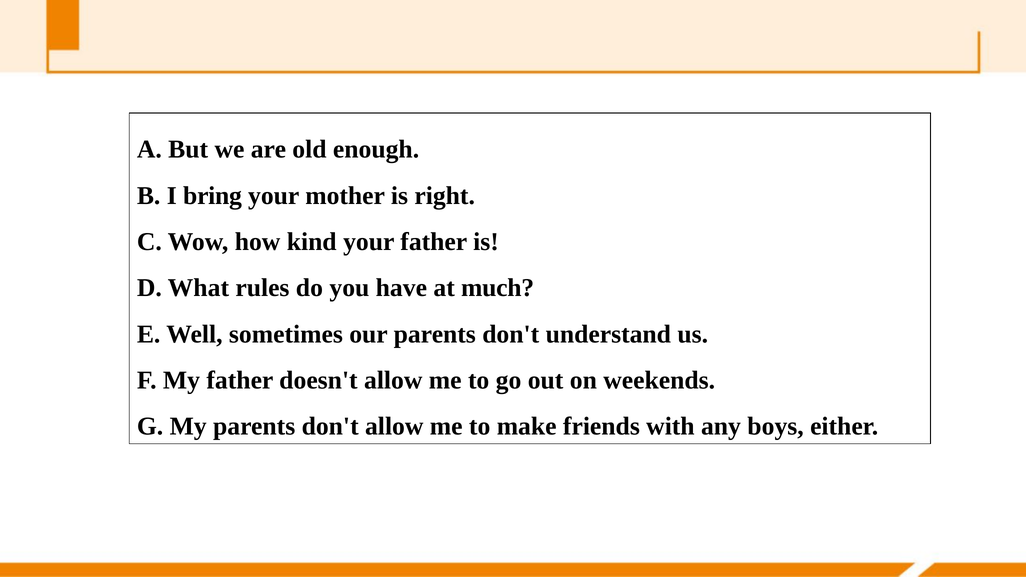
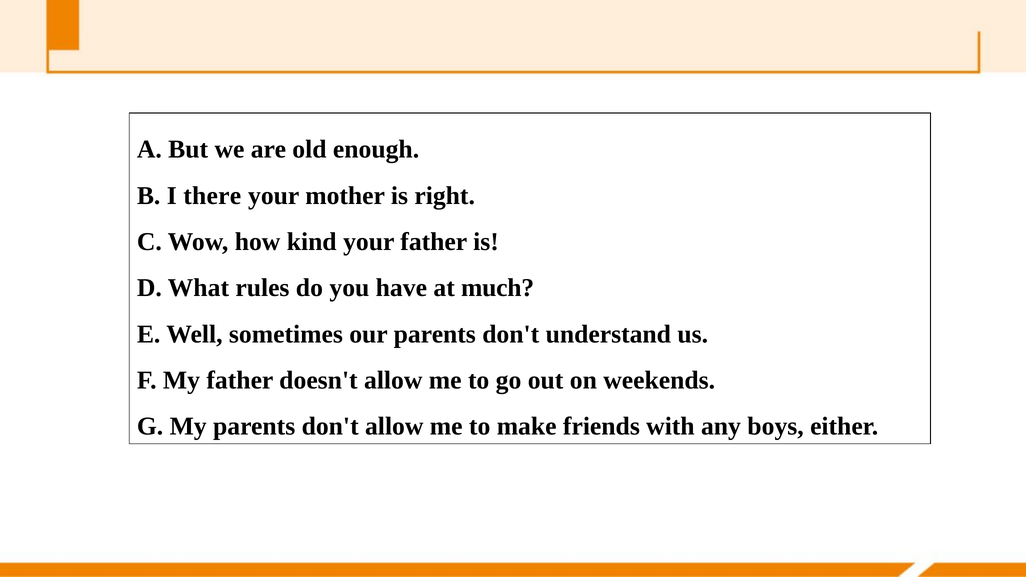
bring: bring -> there (212, 196)
